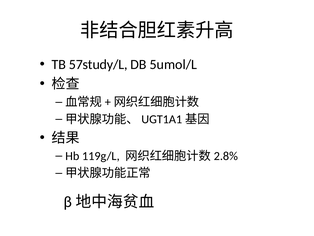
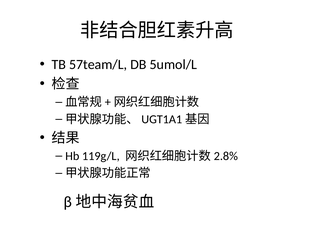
57study/L: 57study/L -> 57team/L (98, 64)
